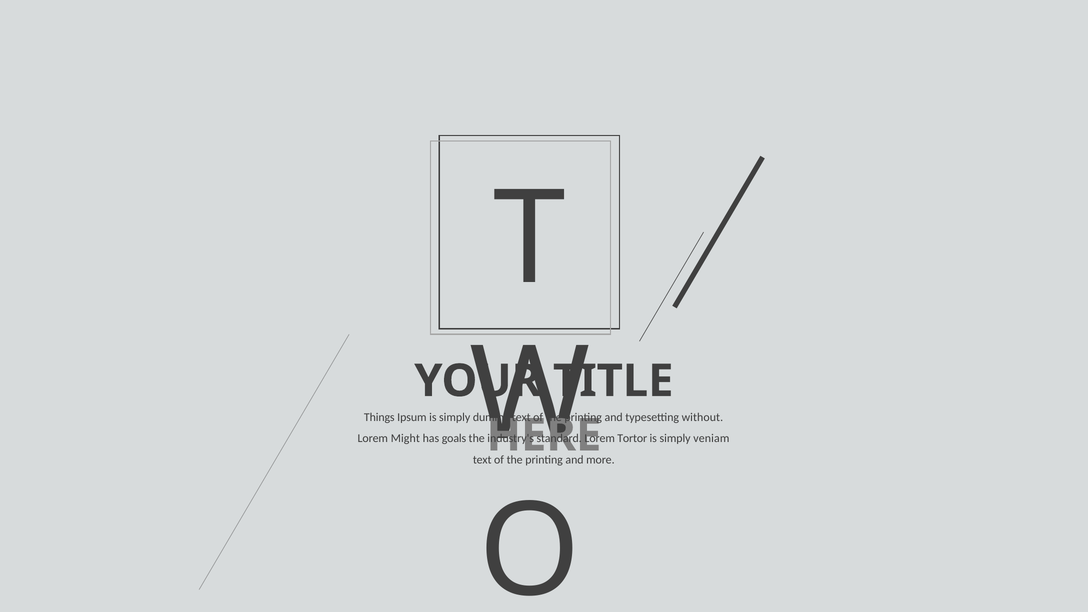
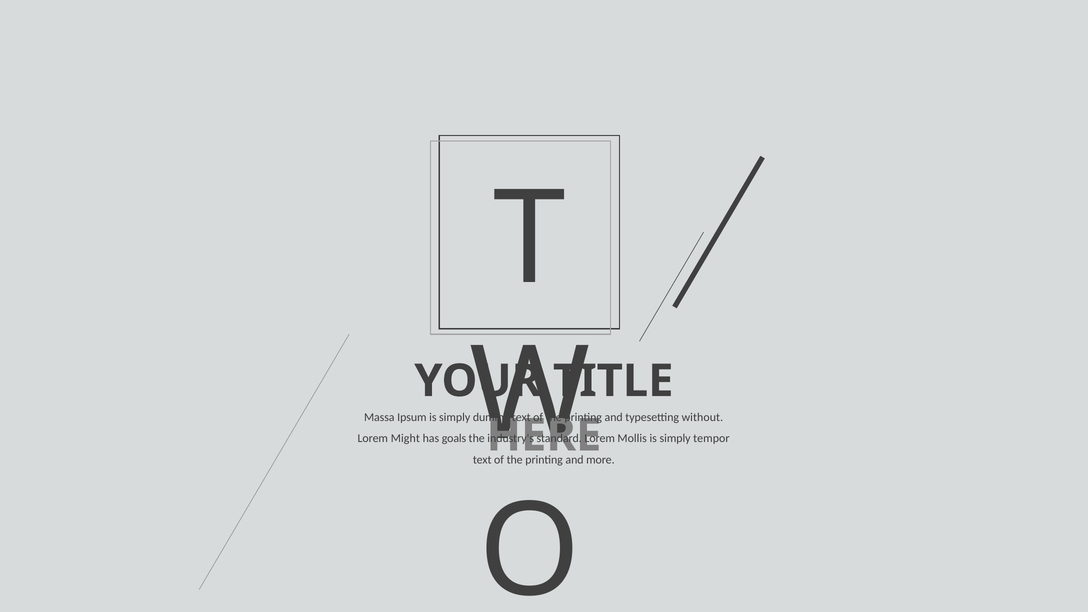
Things: Things -> Massa (379, 417)
Tortor: Tortor -> Mollis (632, 439)
veniam: veniam -> tempor (711, 439)
